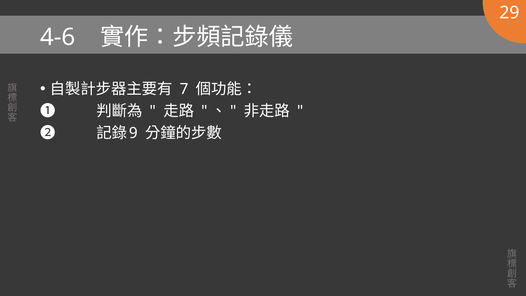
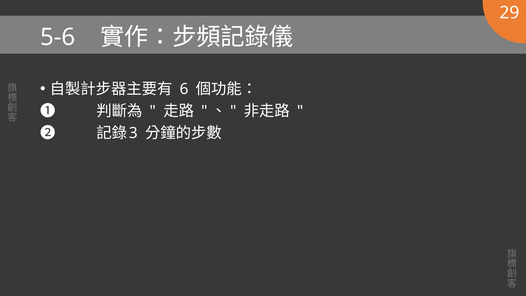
4-6: 4-6 -> 5-6 (58, 37)
7: 7 -> 6 (184, 89)
9: 9 -> 3 (133, 133)
